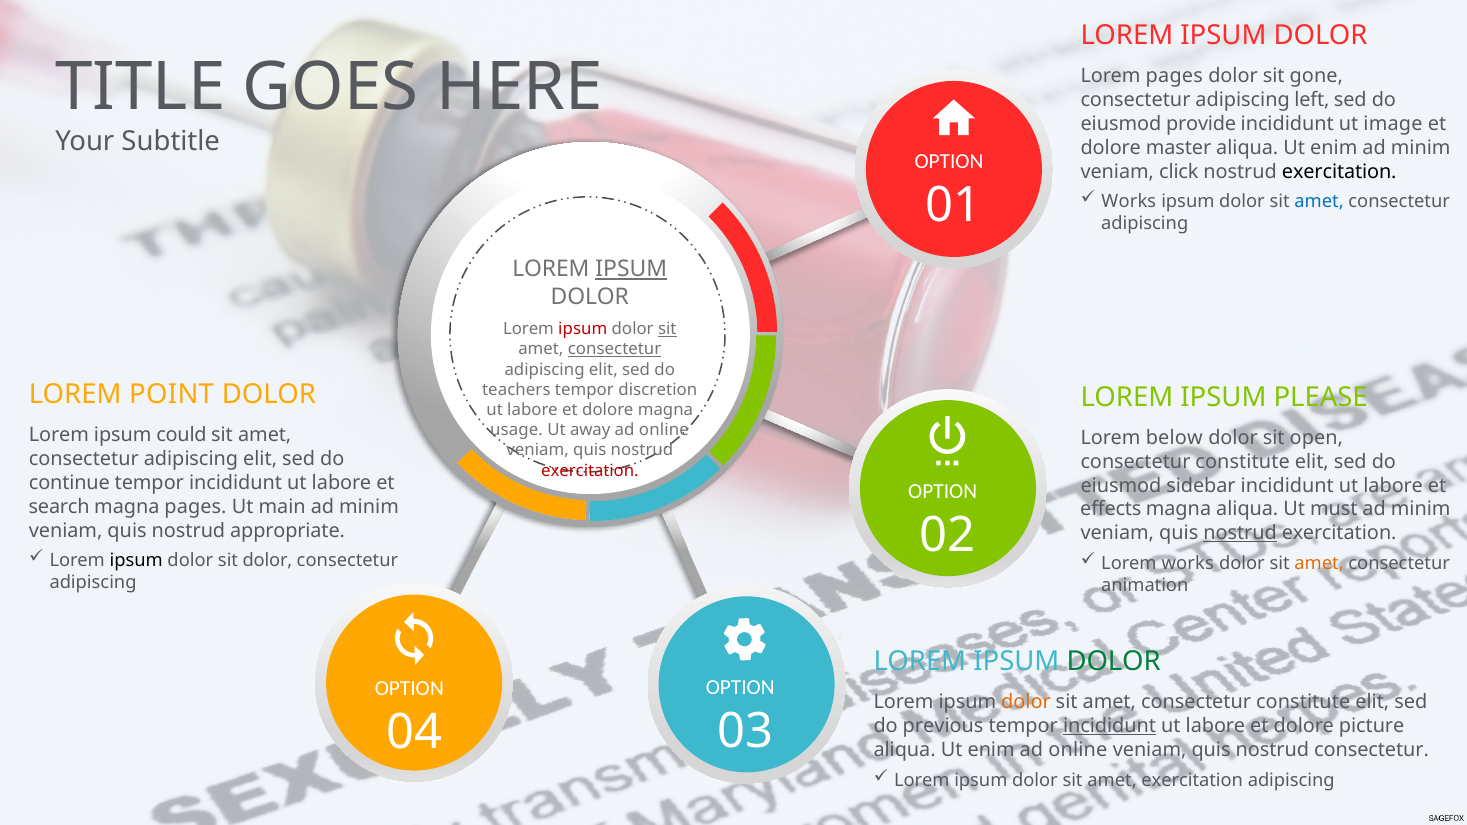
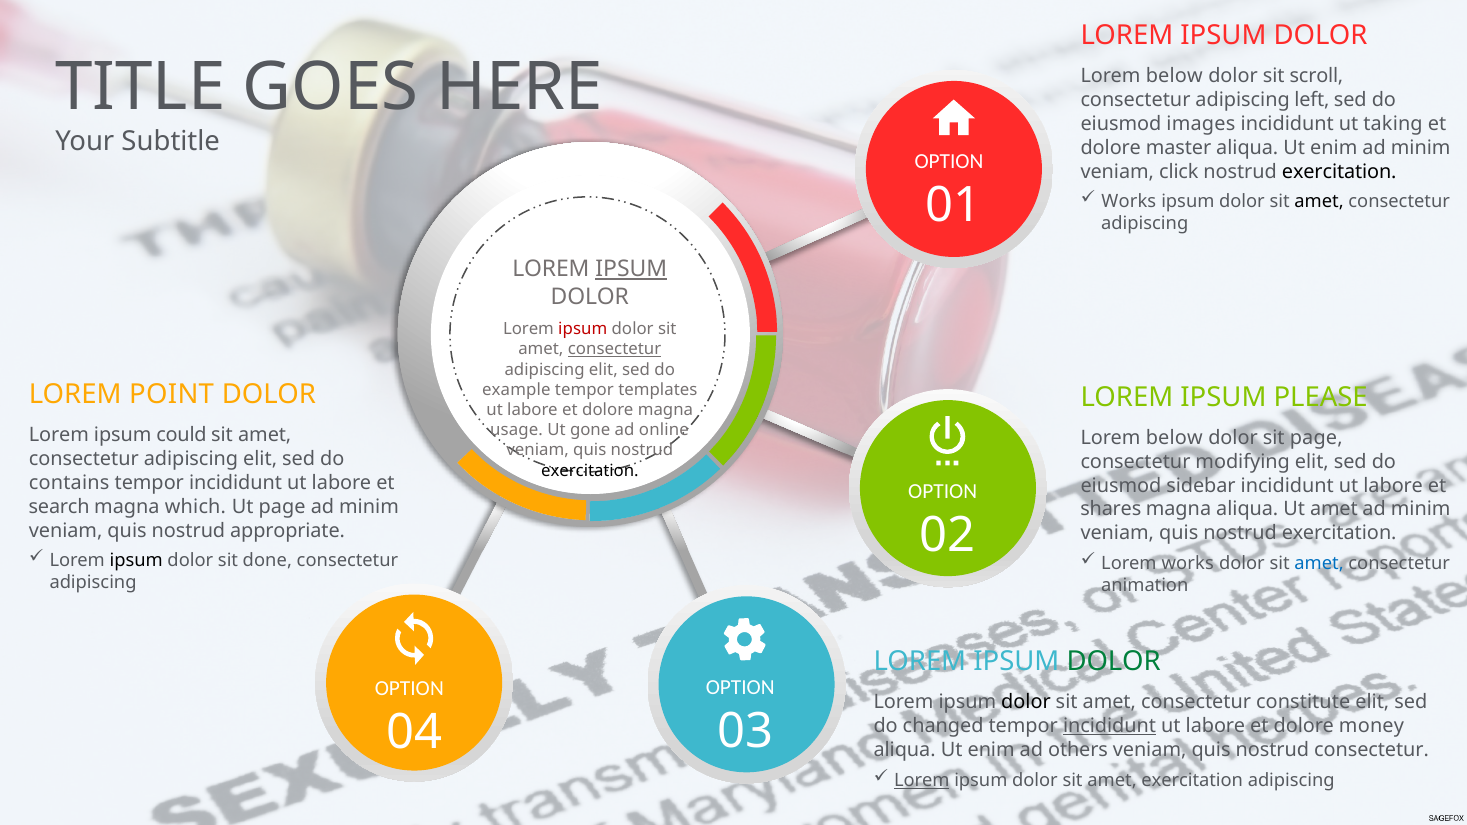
pages: pages -> below (1174, 76)
gone: gone -> scroll (1316, 76)
provide: provide -> images (1201, 124)
image: image -> taking (1393, 124)
amet colour: blue -> black (1319, 202)
sit underline: present -> none (667, 329)
teachers: teachers -> example (516, 390)
discretion: discretion -> templates (658, 390)
away: away -> gone (590, 430)
sit open: open -> page (1316, 438)
constitute: constitute -> modifying (1243, 462)
exercitation colour: red -> black (590, 471)
continue: continue -> contains (69, 483)
magna pages: pages -> which (195, 507)
Ut main: main -> page (282, 507)
effects: effects -> shares (1111, 509)
Ut must: must -> amet (1334, 509)
nostrud underline: present -> none (1240, 533)
sit dolor: dolor -> done (267, 561)
amet colour: orange -> blue (1319, 563)
dolor colour: orange -> black (1026, 703)
previous: previous -> changed (943, 726)
picture: picture -> money (1372, 726)
enim ad online: online -> others (1078, 750)
Lorem underline: none -> present (922, 780)
